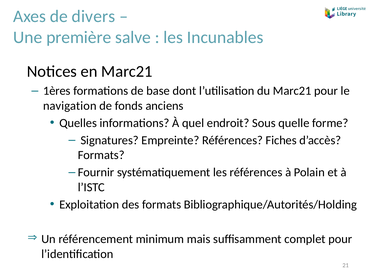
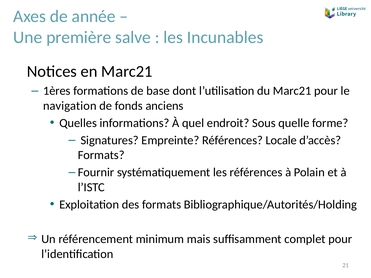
divers: divers -> année (94, 16)
Fiches: Fiches -> Locale (281, 140)
